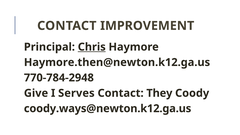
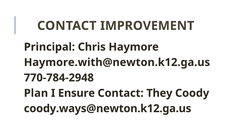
Chris underline: present -> none (92, 47)
Haymore.then@newton.k12.ga.us: Haymore.then@newton.k12.ga.us -> Haymore.with@newton.k12.ga.us (117, 62)
Give: Give -> Plan (36, 93)
Serves: Serves -> Ensure (76, 93)
